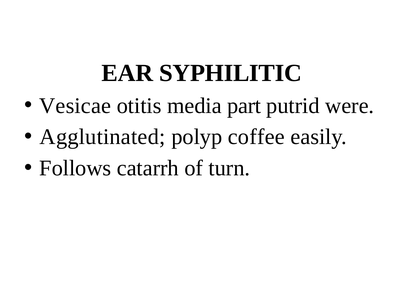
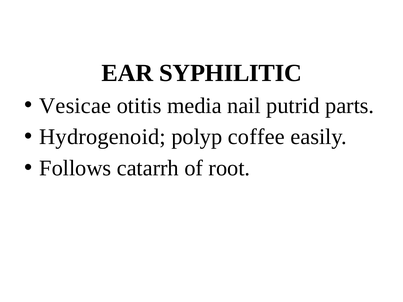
part: part -> nail (244, 106)
were: were -> parts (350, 106)
Agglutinated: Agglutinated -> Hydrogenoid (102, 137)
turn: turn -> root (229, 168)
